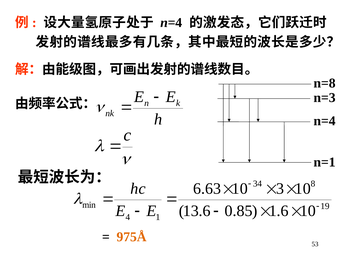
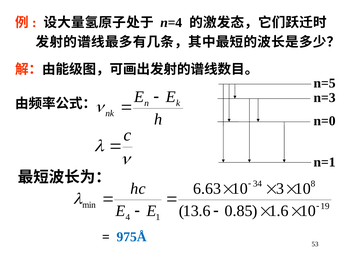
n=8: n=8 -> n=5 (325, 83)
n=4: n=4 -> n=0 (325, 121)
975Å colour: orange -> blue (132, 237)
